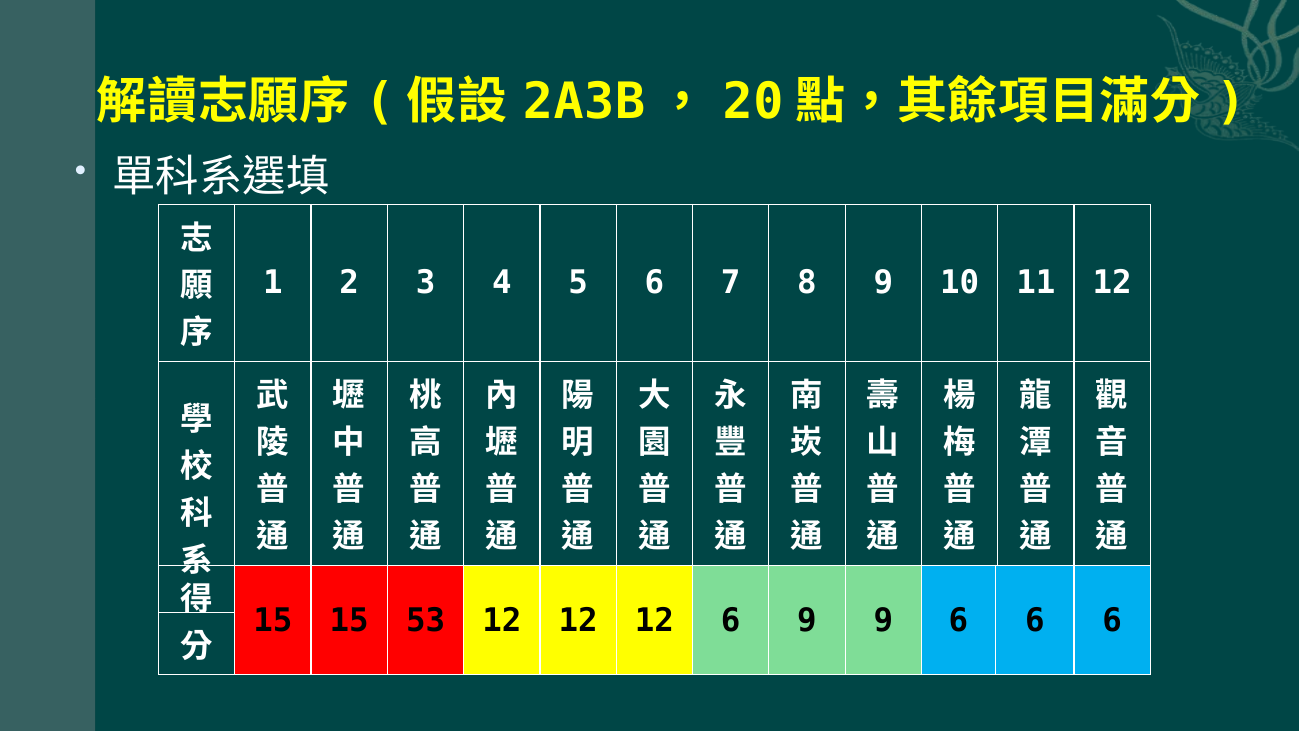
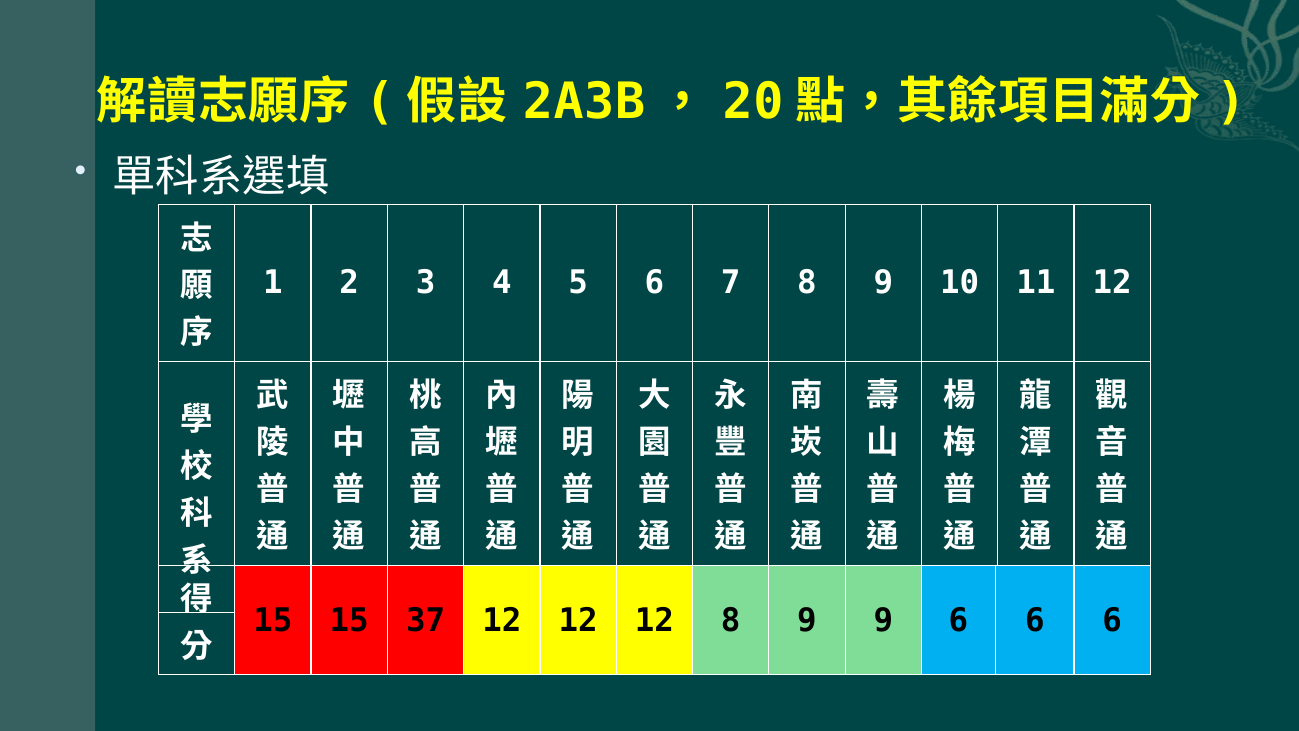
53: 53 -> 37 (426, 620)
12 6: 6 -> 8 (731, 620)
